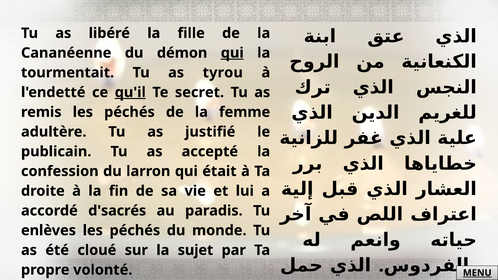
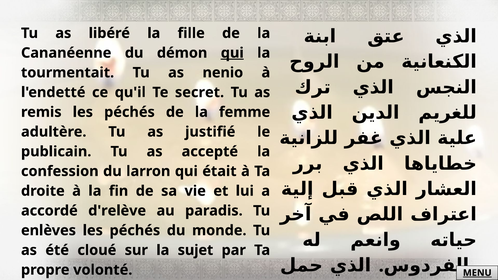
tyrou: tyrou -> nenio (223, 73)
qu'il underline: present -> none (130, 92)
d'sacrés: d'sacrés -> d'relève (117, 211)
